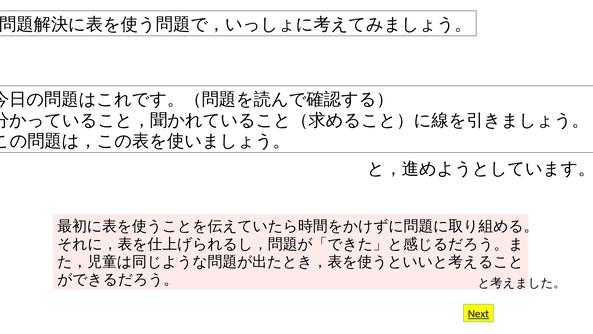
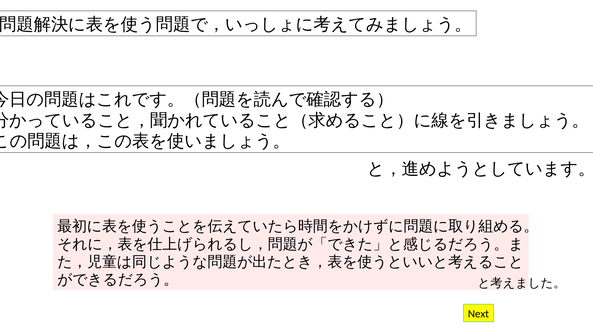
Next underline: present -> none (478, 313)
